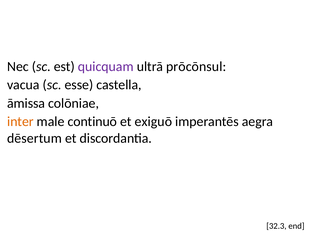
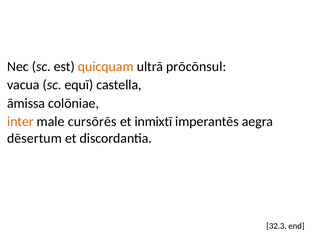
quicquam colour: purple -> orange (106, 66)
esse: esse -> equī (79, 85)
continuō: continuō -> cursōrēs (92, 121)
exiguō: exiguō -> inmixtī (153, 121)
